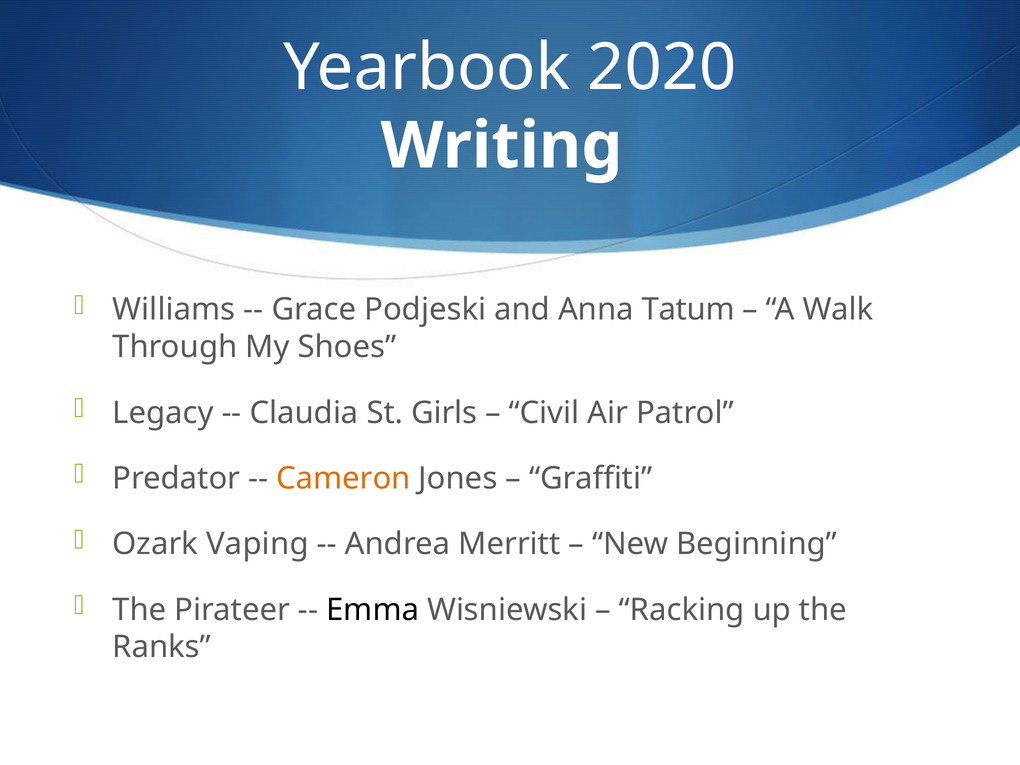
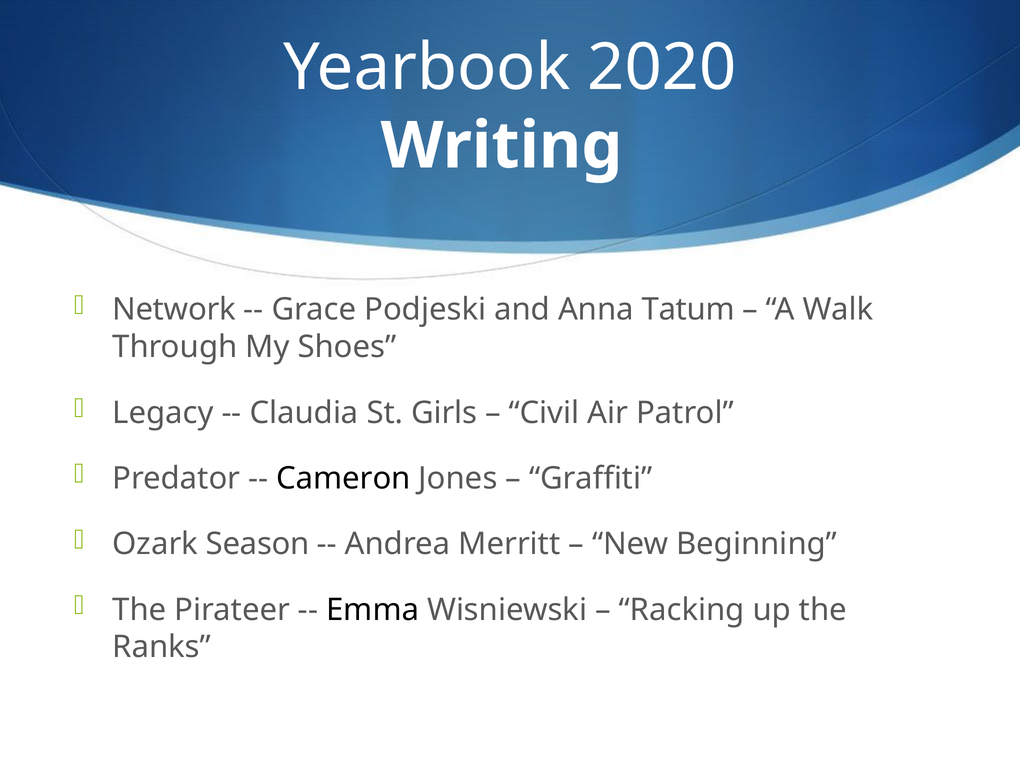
Williams: Williams -> Network (174, 310)
Cameron colour: orange -> black (343, 478)
Vaping: Vaping -> Season (258, 544)
